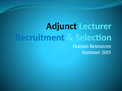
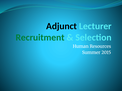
Recruitment colour: blue -> green (40, 38)
